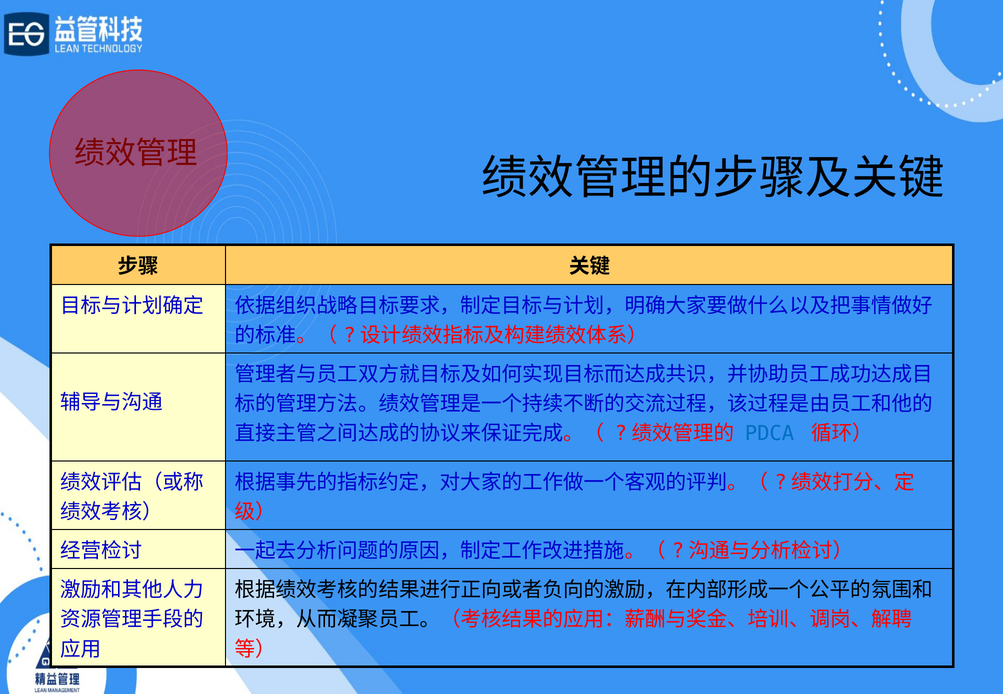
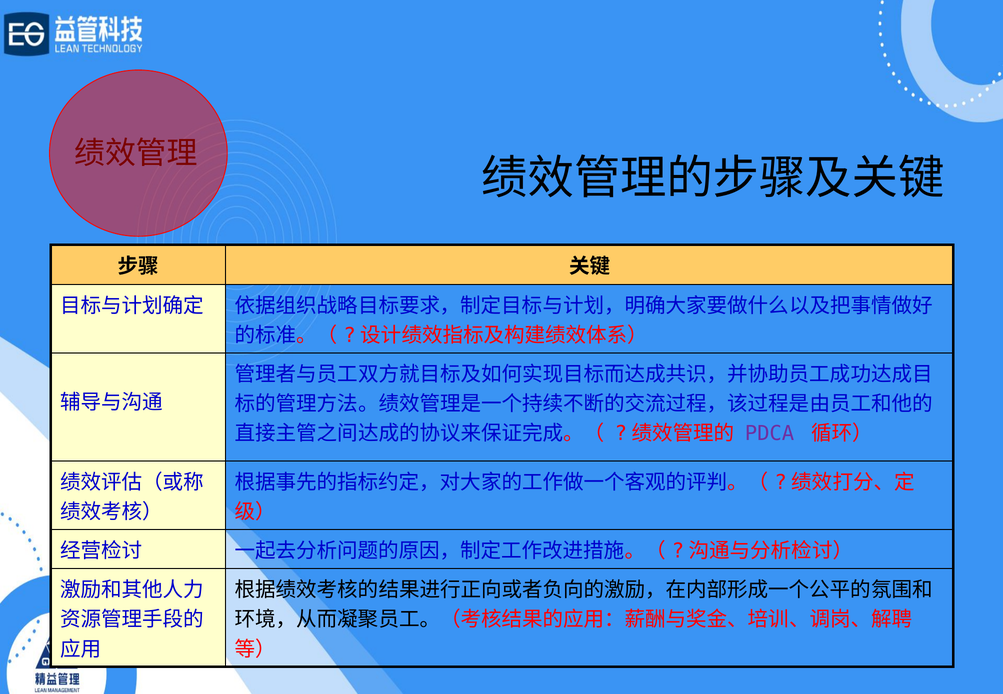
PDCA colour: blue -> purple (769, 434)
